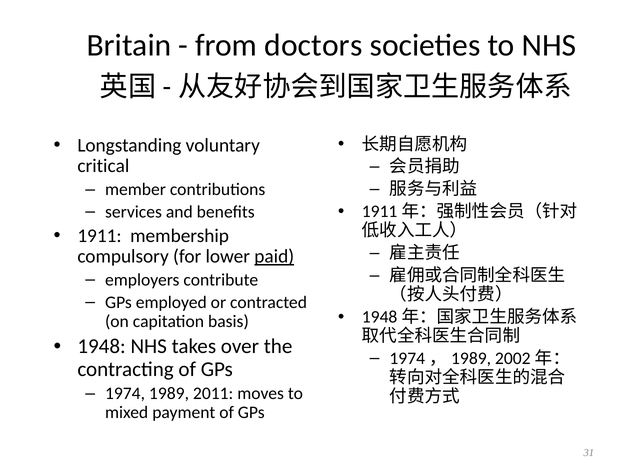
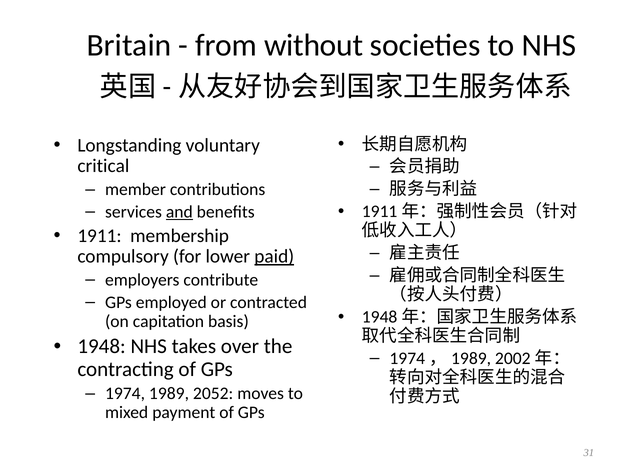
doctors: doctors -> without (314, 45)
and underline: none -> present (179, 212)
2011: 2011 -> 2052 (213, 394)
